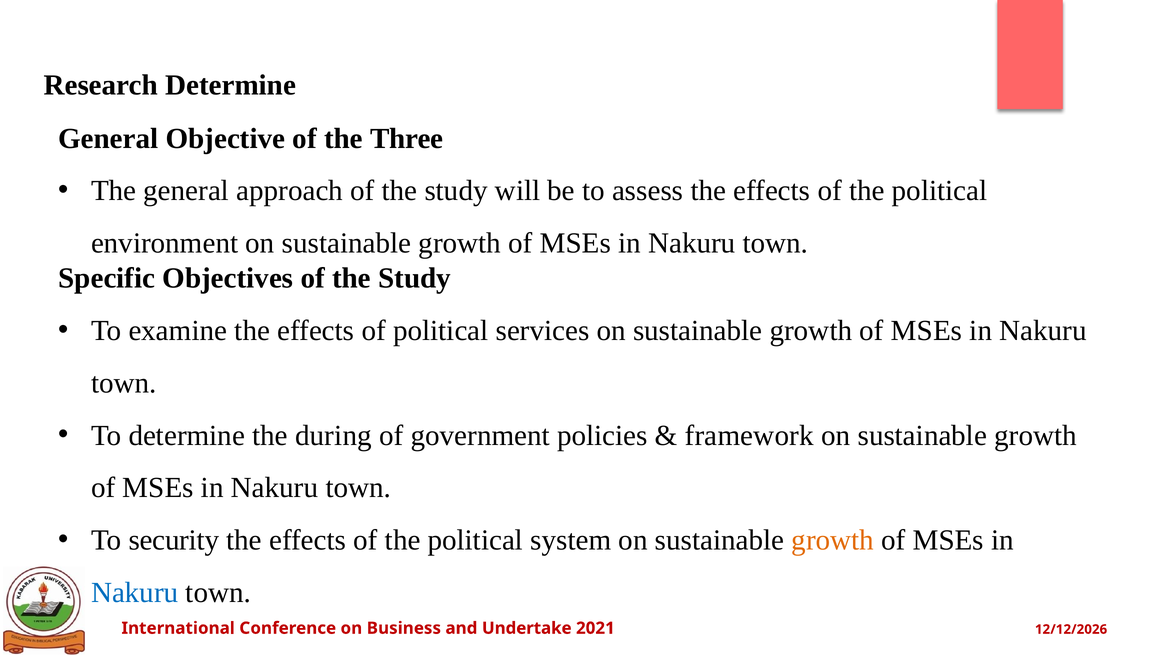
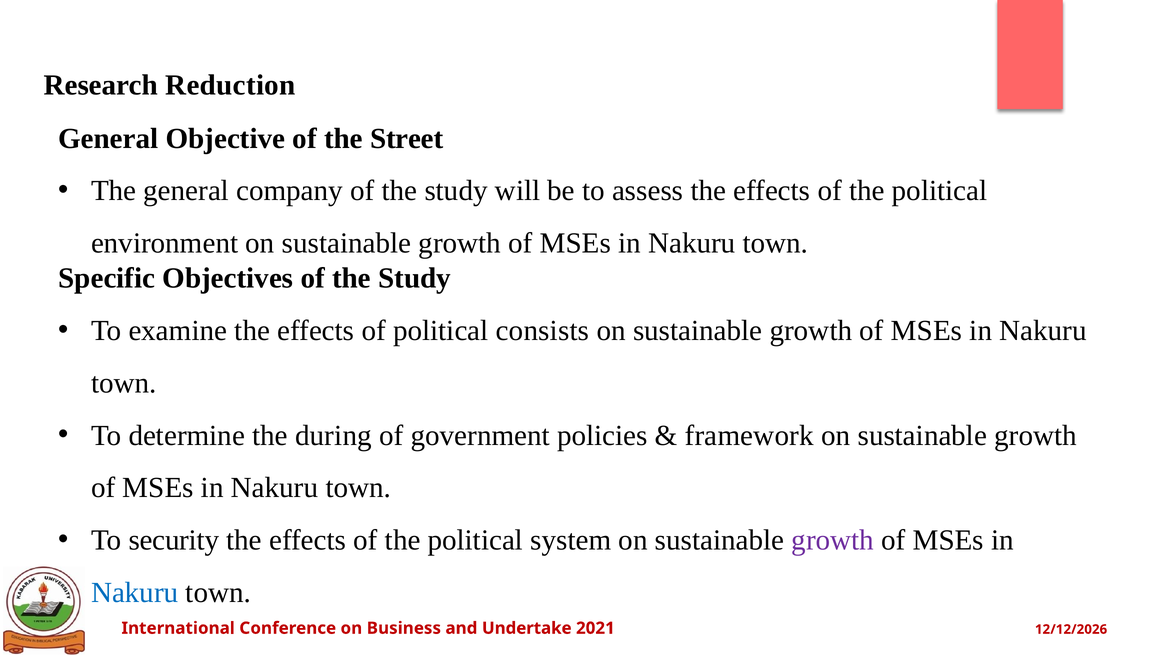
Research Determine: Determine -> Reduction (230, 85)
Three: Three -> Street (407, 139)
approach: approach -> company (290, 191)
services: services -> consists (542, 331)
growth colour: orange -> purple (833, 540)
